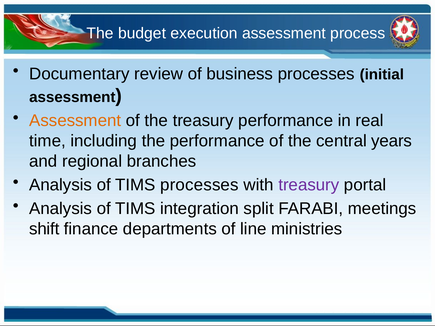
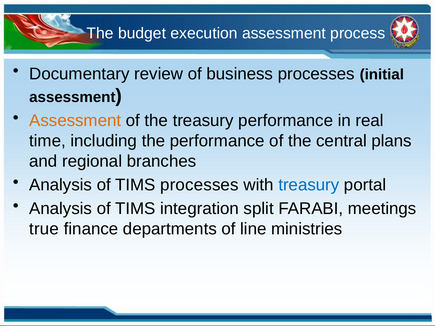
years: years -> plans (392, 141)
treasury colour: purple -> blue (309, 185)
shift: shift -> true (44, 229)
